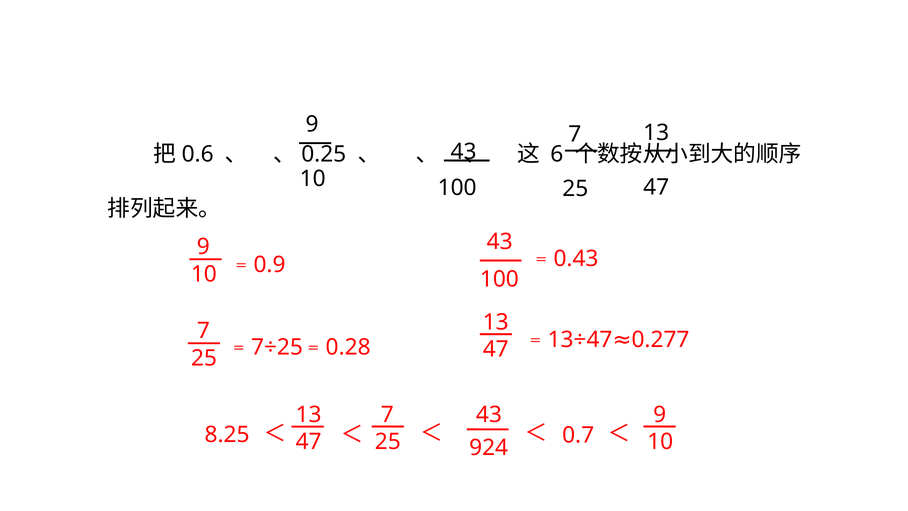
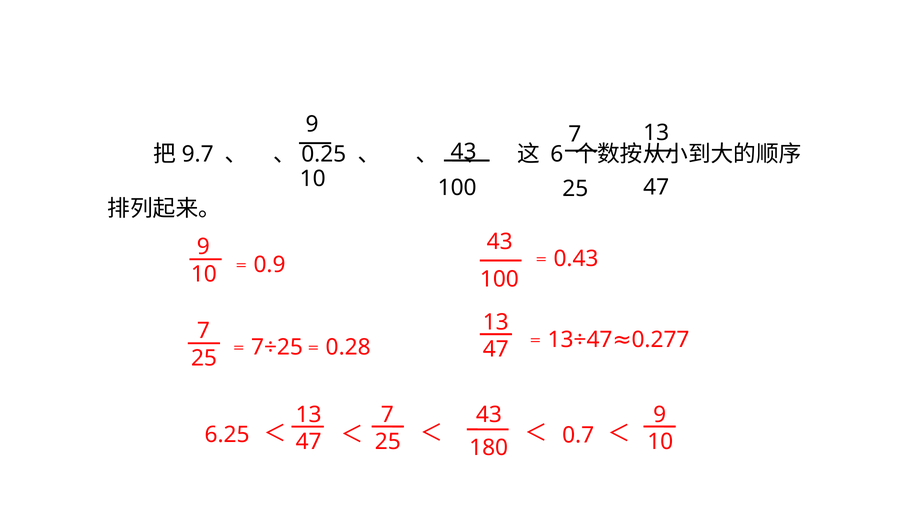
0.6: 0.6 -> 9.7 (198, 154)
8.25: 8.25 -> 6.25 (227, 434)
924: 924 -> 180 (489, 447)
